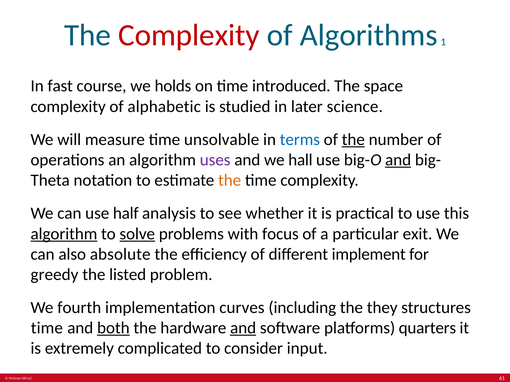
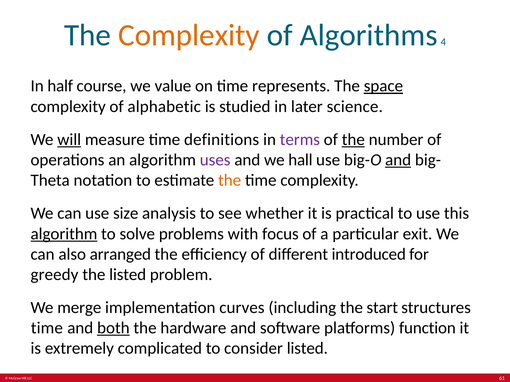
Complexity colour: red -> orange (189, 35)
1: 1 -> 4 (443, 42)
fast: fast -> half (60, 86)
holds: holds -> value (173, 86)
introduced: introduced -> represents (291, 86)
space underline: none -> present (383, 86)
will underline: none -> present (69, 140)
unsolvable: unsolvable -> definitions (222, 140)
terms colour: blue -> purple (300, 140)
half: half -> size (126, 214)
solve underline: present -> none (137, 234)
absolute: absolute -> arranged (120, 254)
implement: implement -> introduced (369, 254)
fourth: fourth -> merge (79, 308)
they: they -> start (382, 308)
and underline: present -> none (243, 328)
quarters: quarters -> function (427, 328)
consider input: input -> listed (307, 349)
